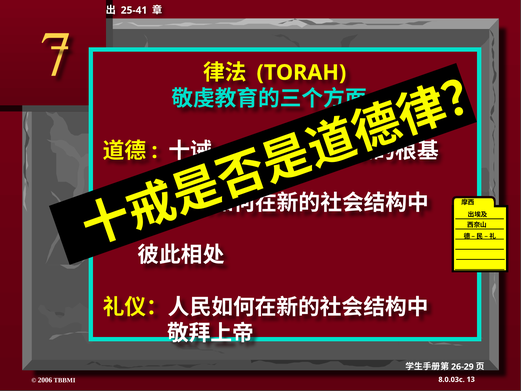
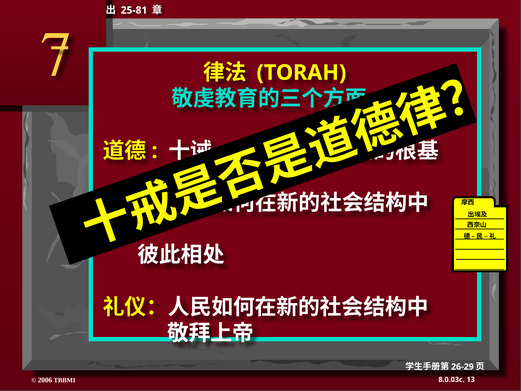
25-41: 25-41 -> 25-81 (134, 10)
